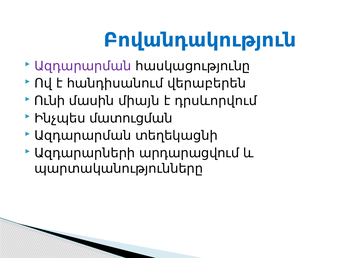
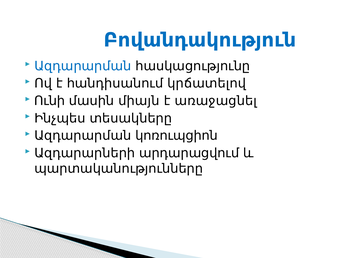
Ազդարարման colour: purple -> blue (83, 66)
վերաբերեն: վերաբերեն -> կրճատելով (207, 83)
դրսևորվում: դրսևորվում -> առաջացնել (216, 101)
մատուցման: մատուցման -> տեսակները (131, 118)
տեղեկացնի: տեղեկացնի -> կոռուպցիոն (177, 136)
